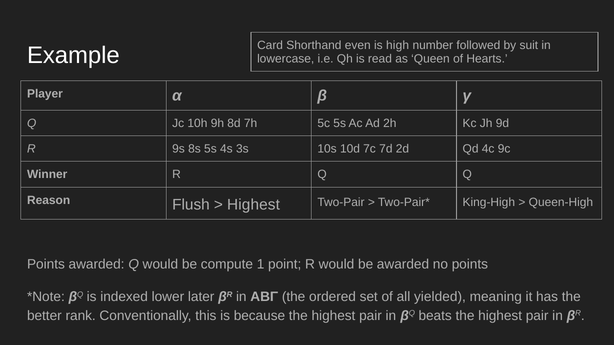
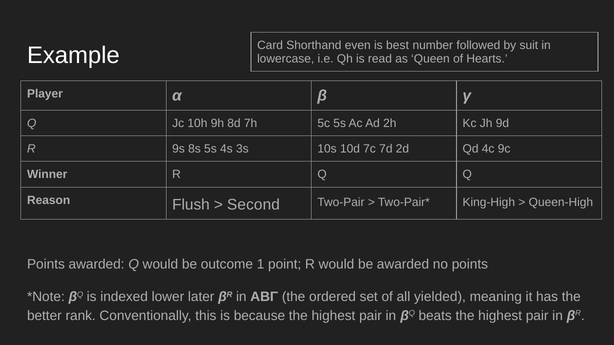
high: high -> best (398, 45)
Highest: Highest -> Second (253, 205)
compute: compute -> outcome (227, 265)
